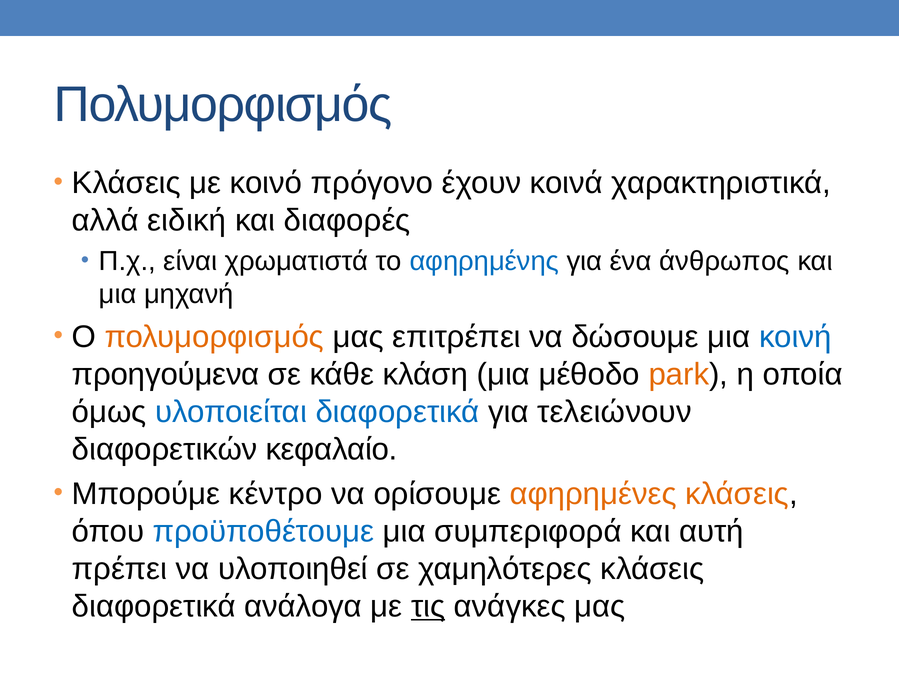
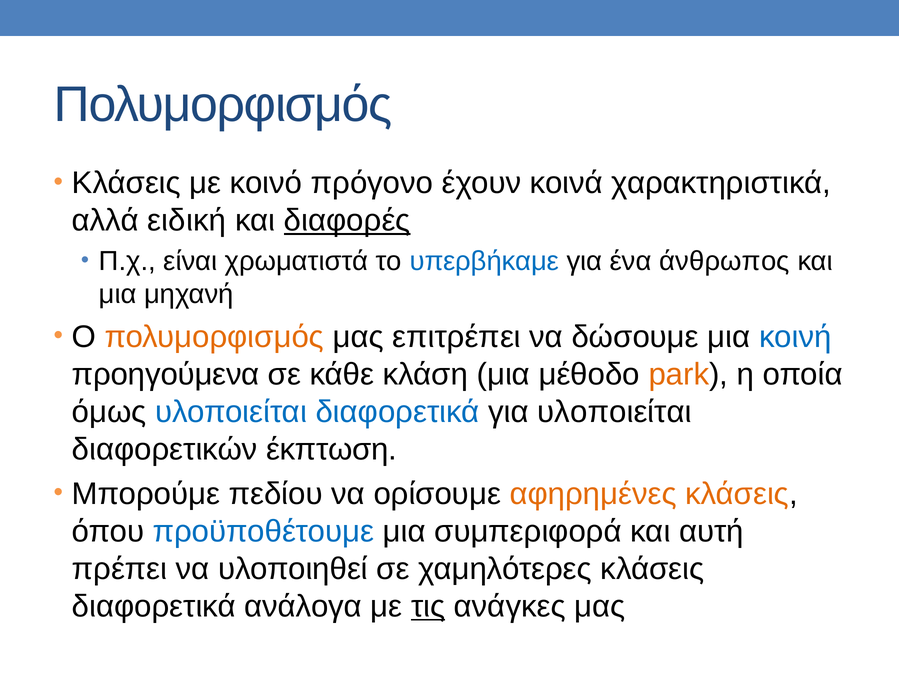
διαφορές underline: none -> present (347, 220)
αφηρημένης: αφηρημένης -> υπερβήκαμε (484, 261)
για τελειώνουν: τελειώνουν -> υλοποιείται (615, 411)
κεφαλαίο: κεφαλαίο -> έκπτωση (331, 449)
κέντρο: κέντρο -> πεδίου (276, 493)
